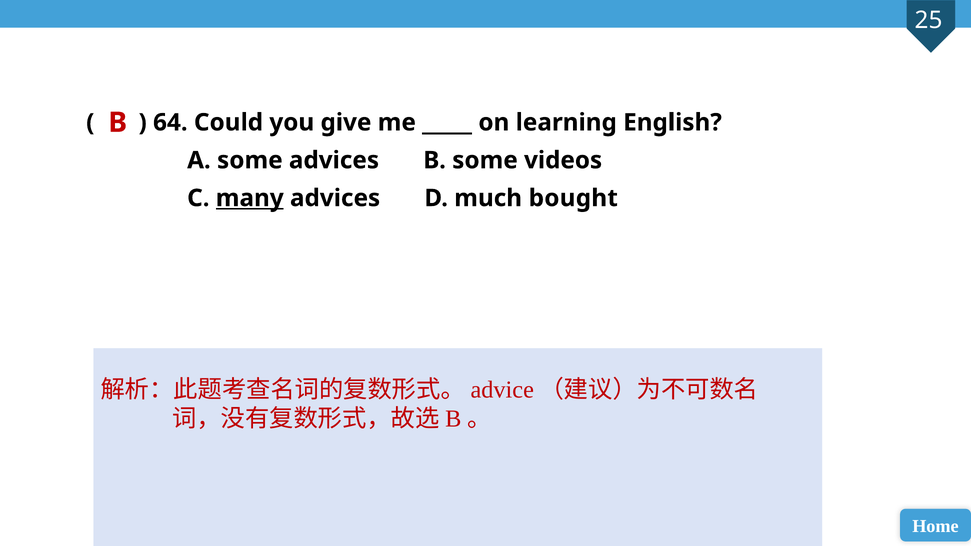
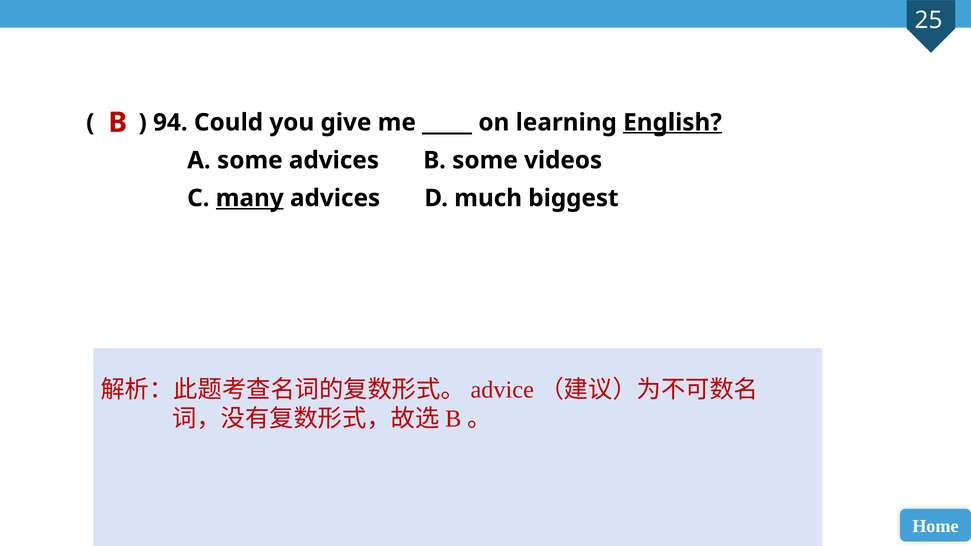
64: 64 -> 94 (170, 122)
English underline: none -> present (673, 122)
bought: bought -> biggest (573, 198)
